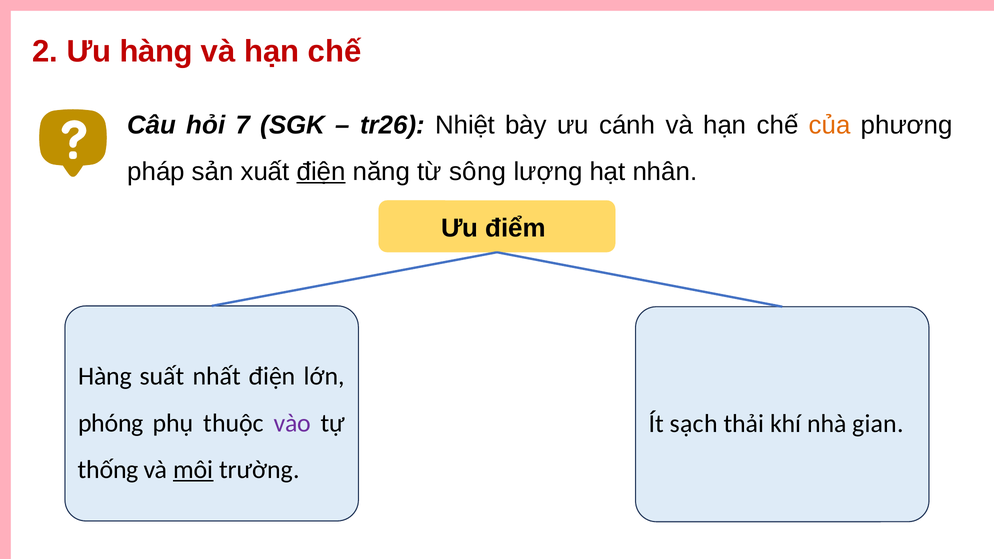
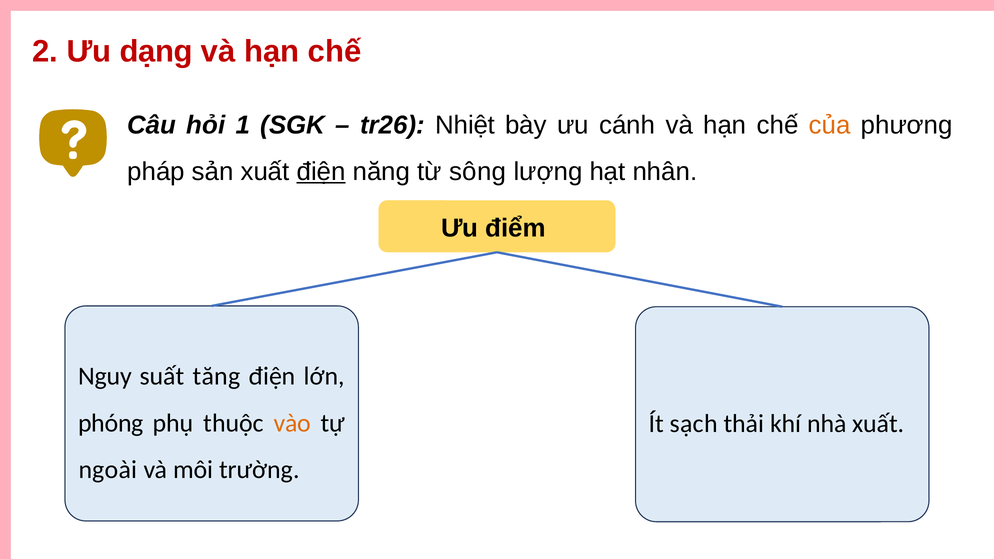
Ưu hàng: hàng -> dạng (156, 52)
7: 7 -> 1 (243, 125)
Hàng: Hàng -> Nguy (105, 377)
nhất: nhất -> tăng (216, 377)
vào colour: purple -> orange (292, 423)
nhà gian: gian -> xuất (878, 424)
thống: thống -> ngoài (108, 470)
môi underline: present -> none (193, 470)
